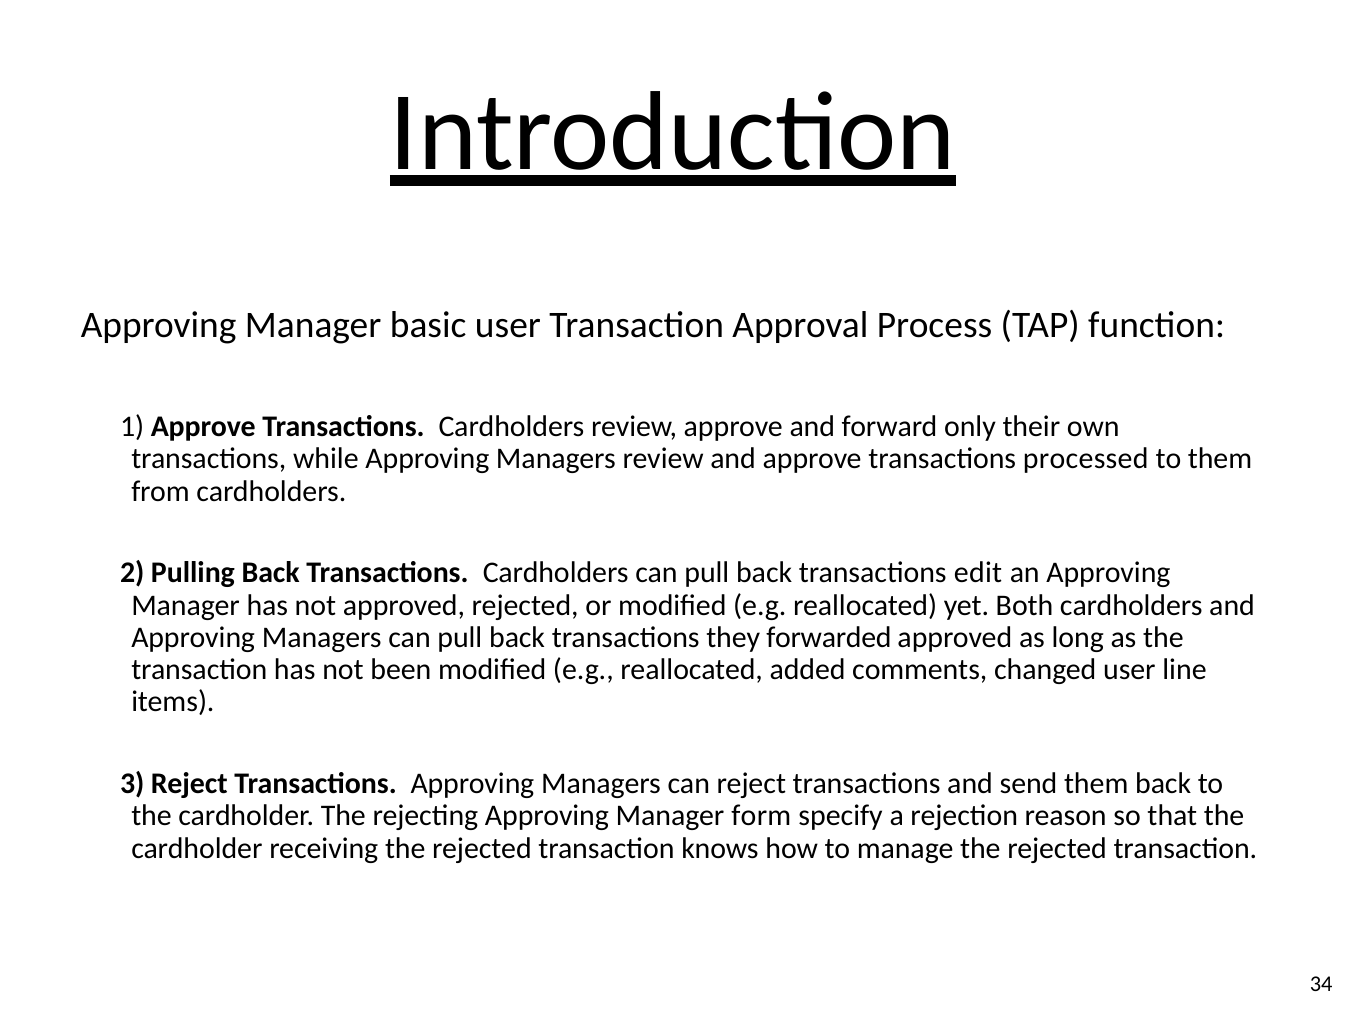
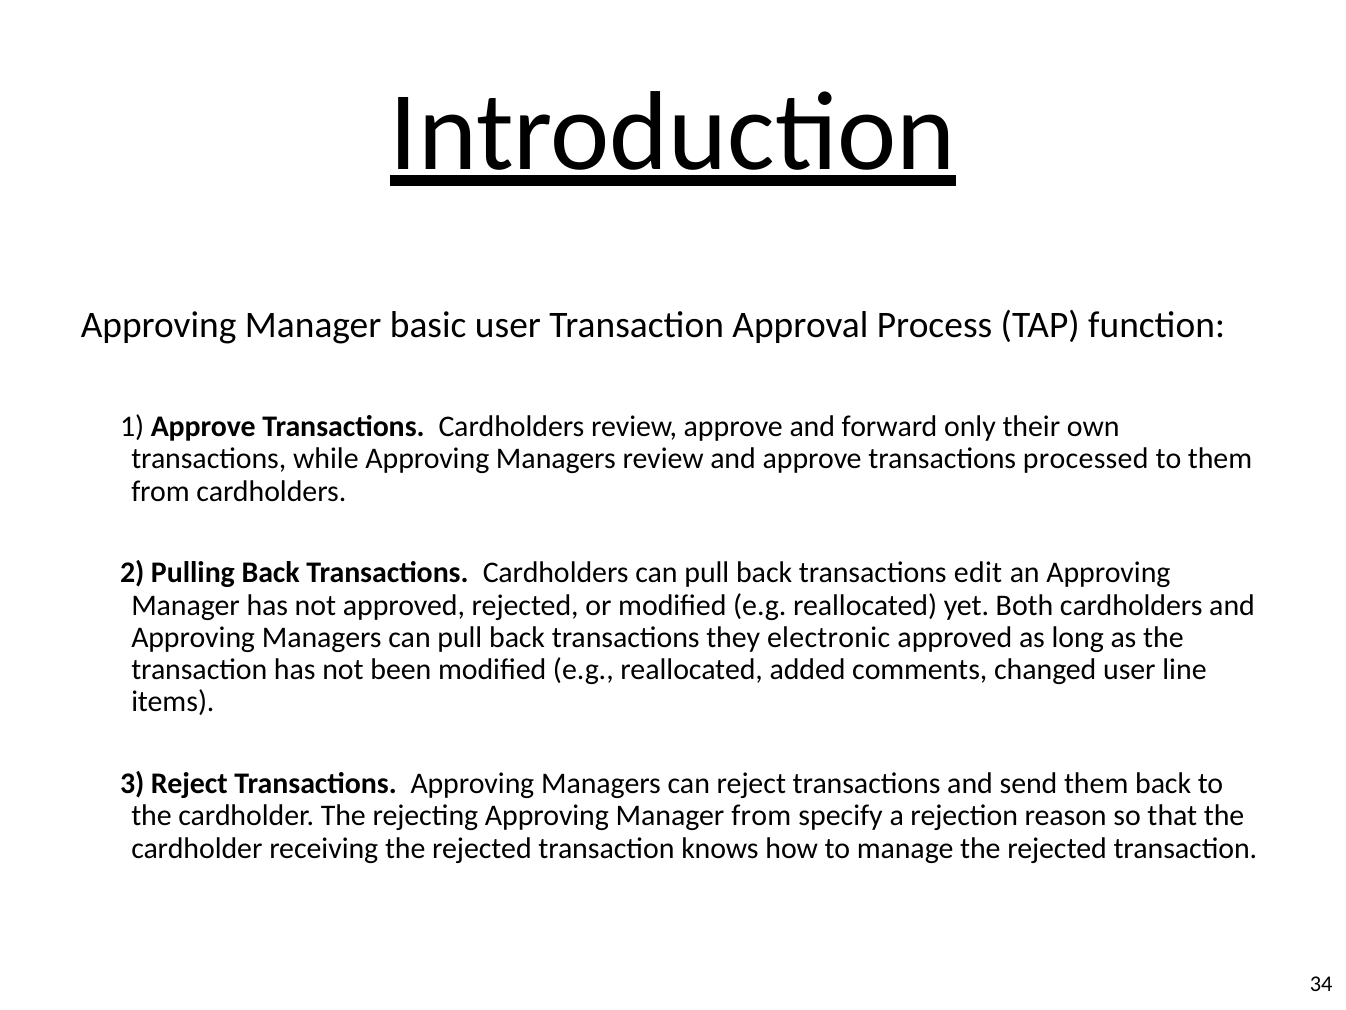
forwarded: forwarded -> electronic (829, 637)
Manager form: form -> from (761, 815)
